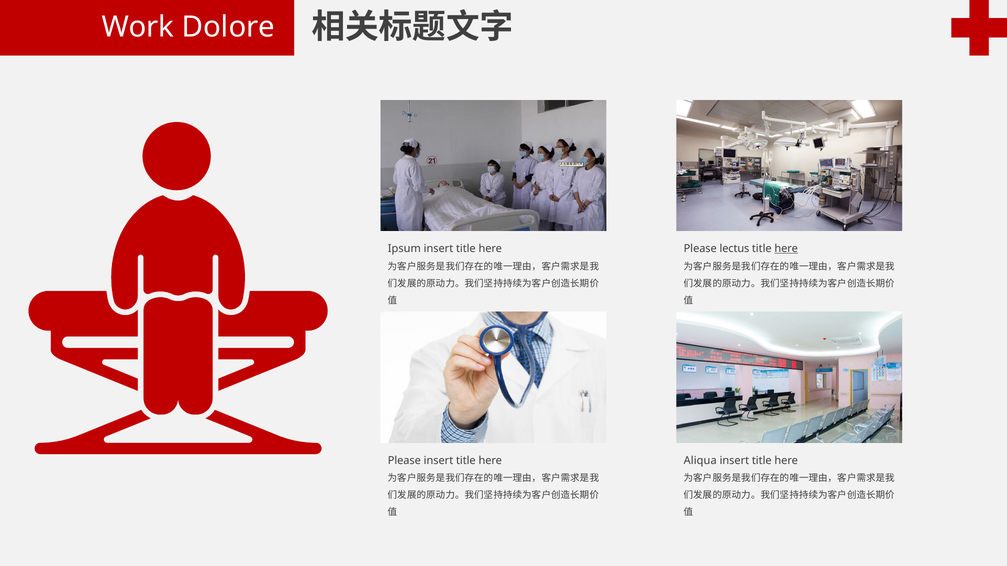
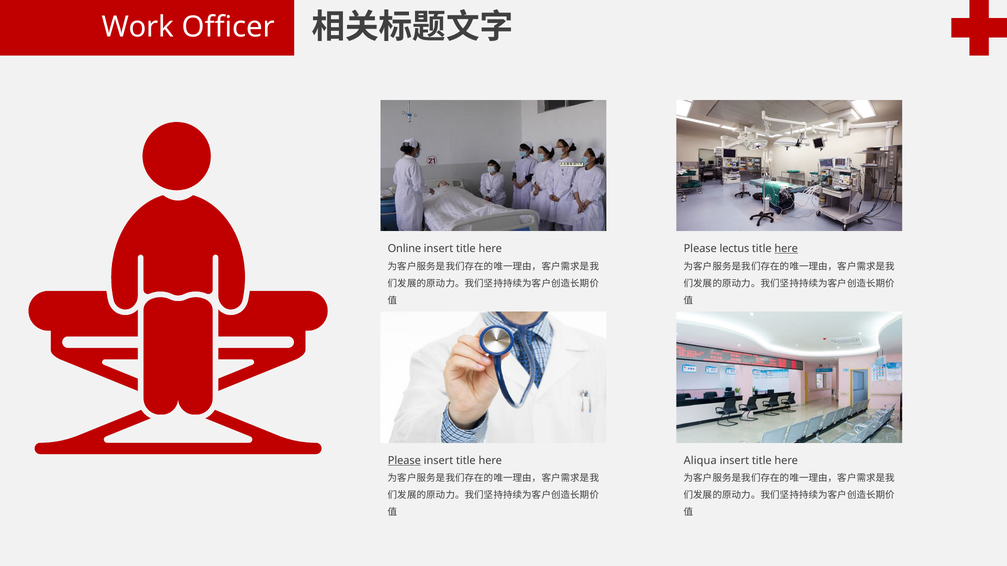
Dolore: Dolore -> Officer (228, 27)
Ipsum: Ipsum -> Online (404, 249)
Please underline: none -> present (404, 461)
